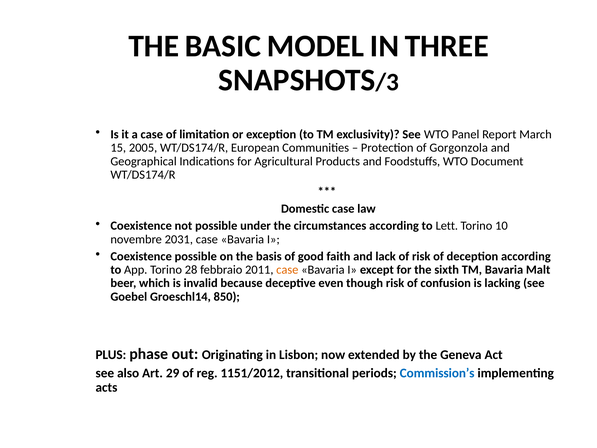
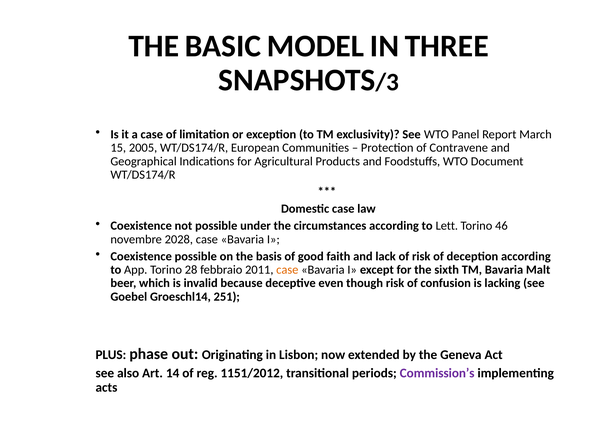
Gorgonzola: Gorgonzola -> Contravene (459, 148)
10: 10 -> 46 (501, 226)
2031: 2031 -> 2028 (179, 239)
850: 850 -> 251 (227, 296)
29: 29 -> 14 (173, 373)
Commission’s colour: blue -> purple (437, 373)
